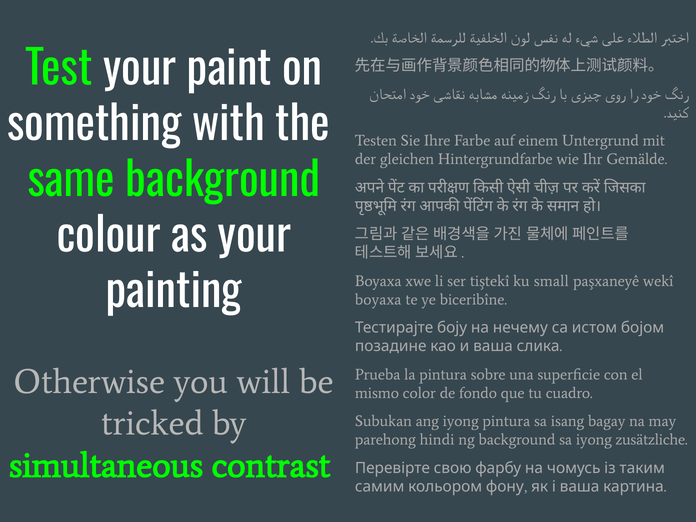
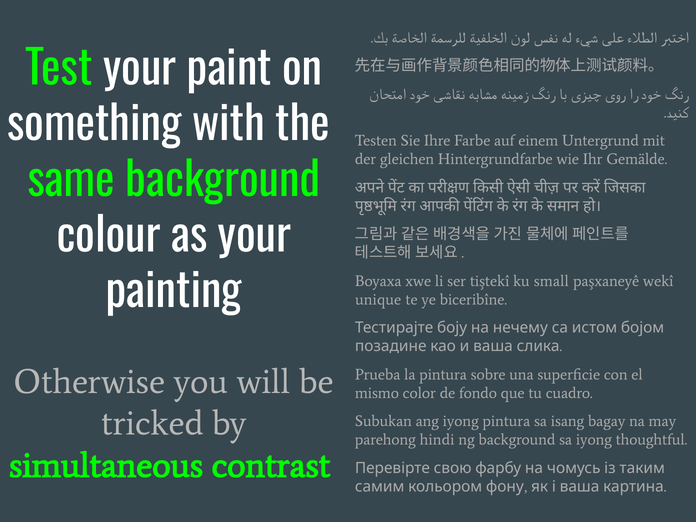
boyaxa: boyaxa -> unique (378, 300)
zusätzliche: zusätzliche -> thoughtful (651, 440)
